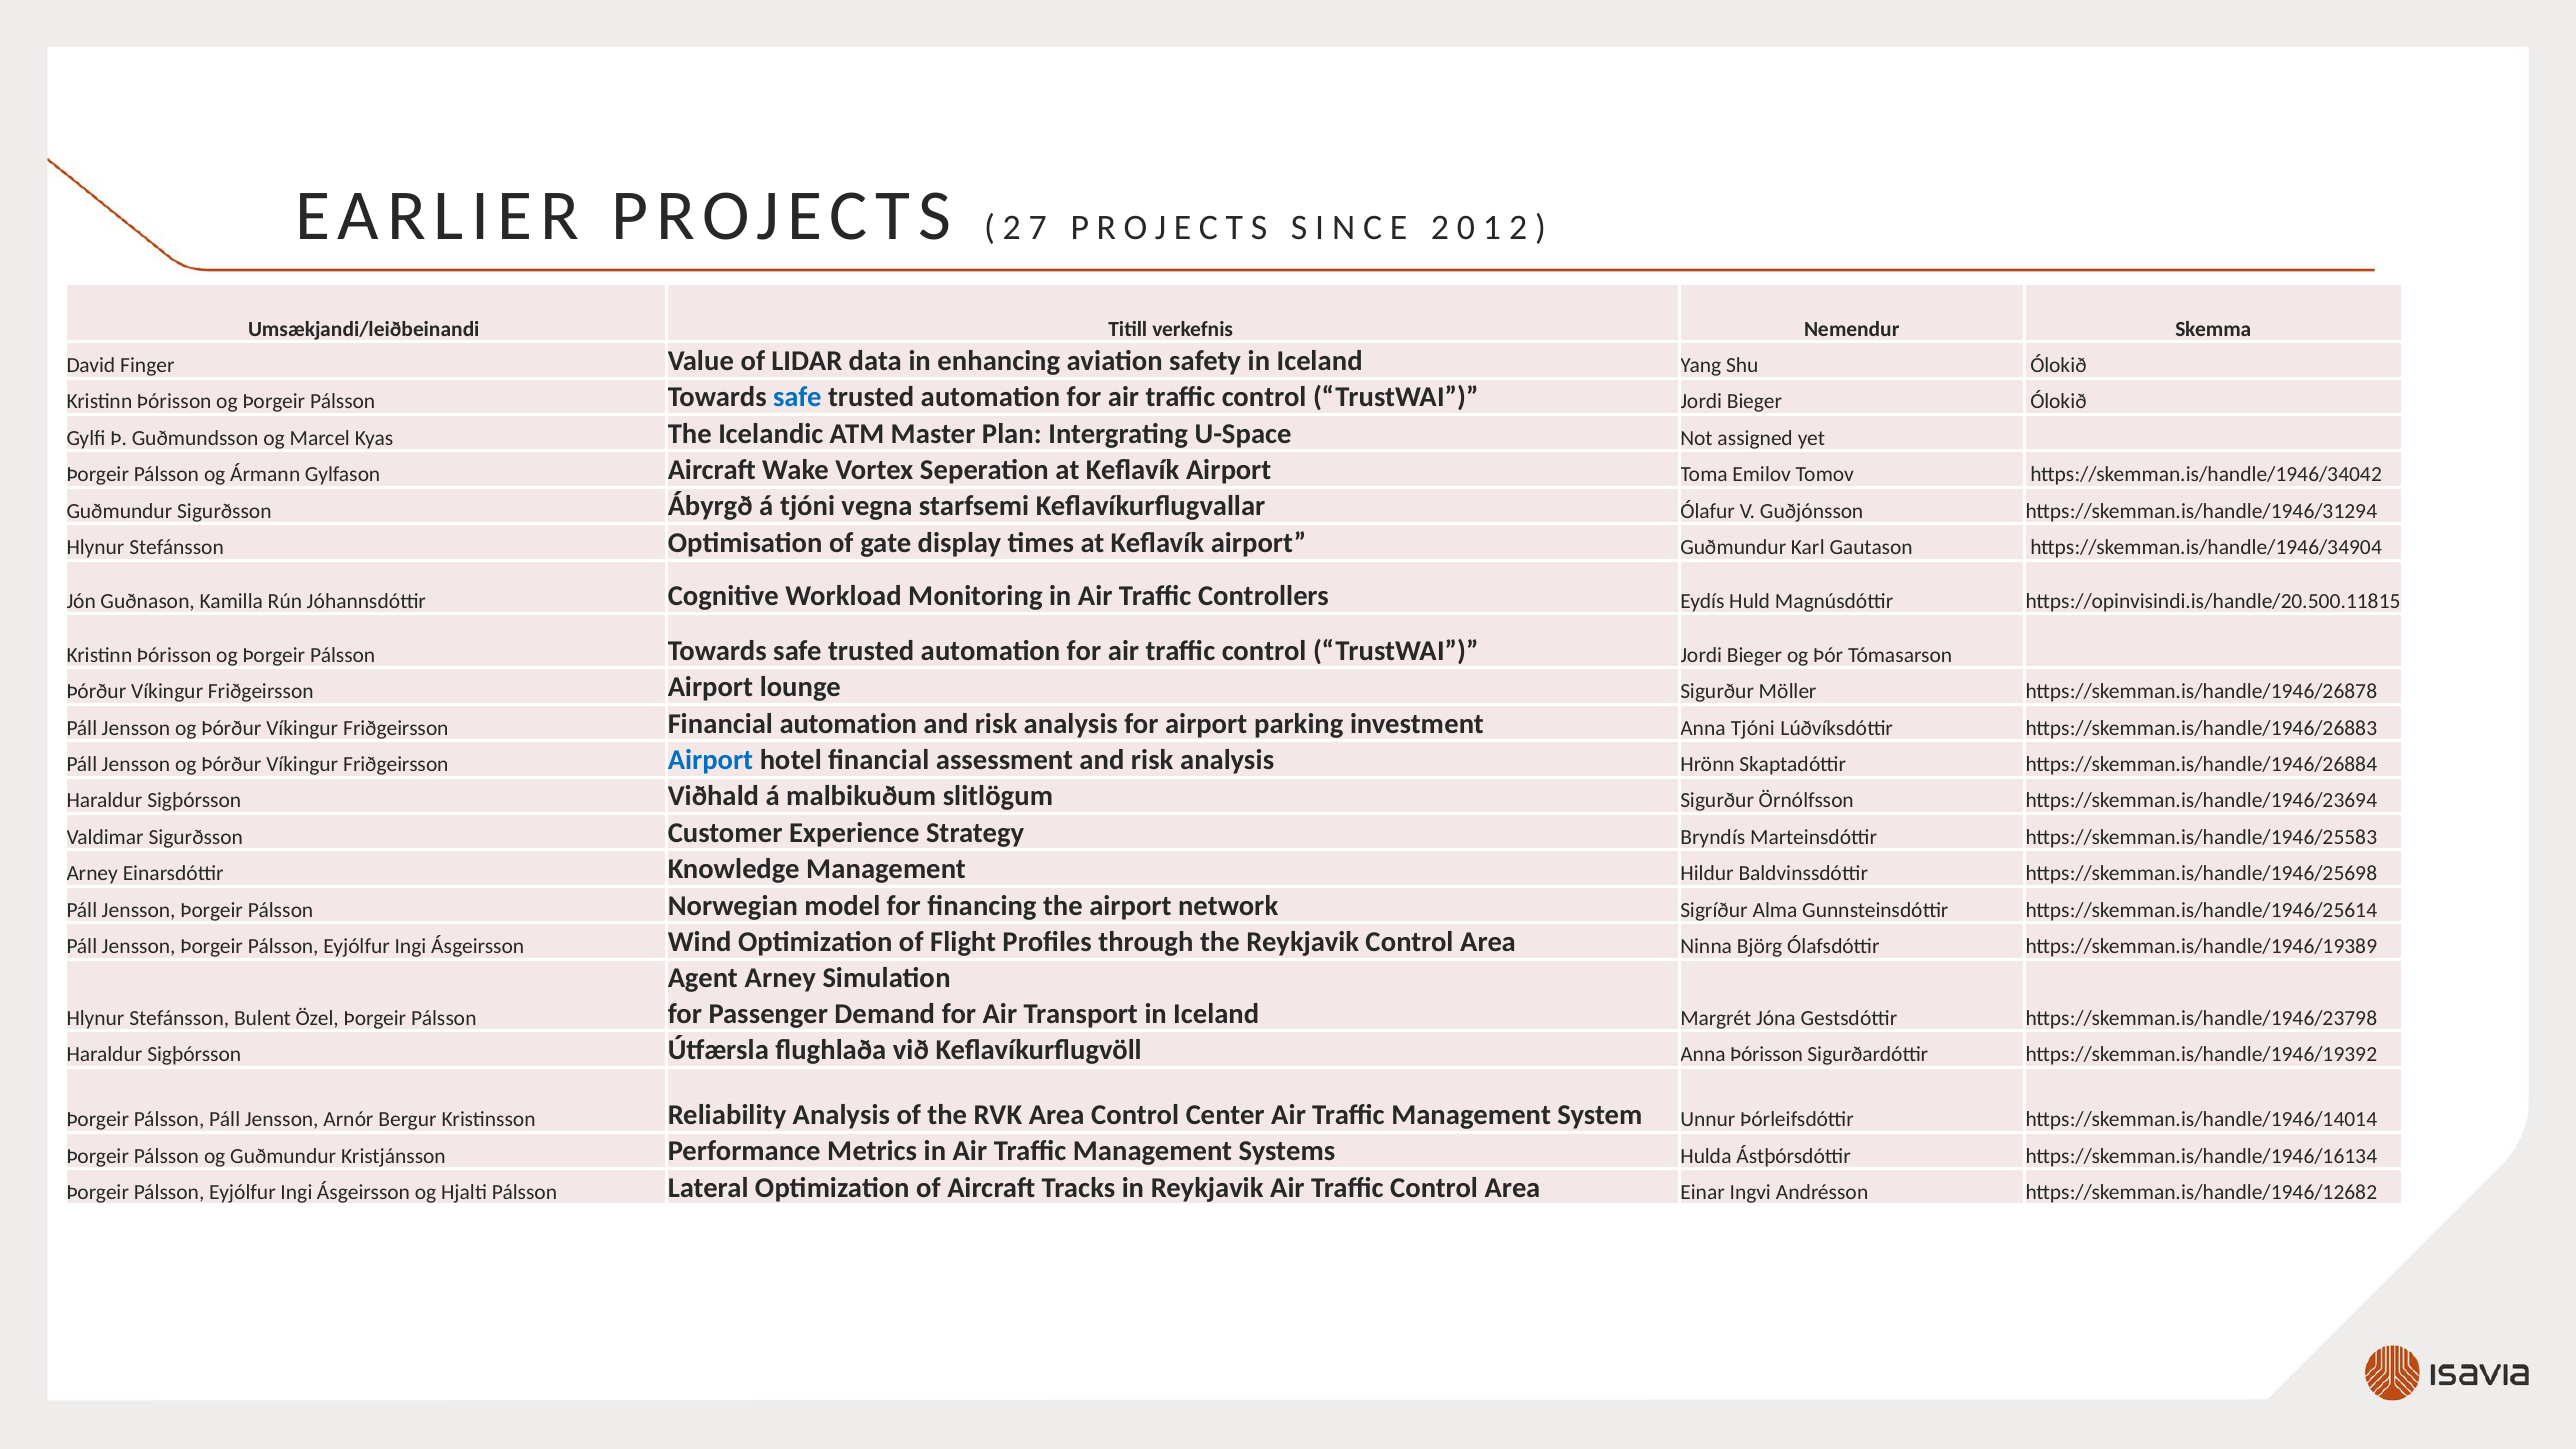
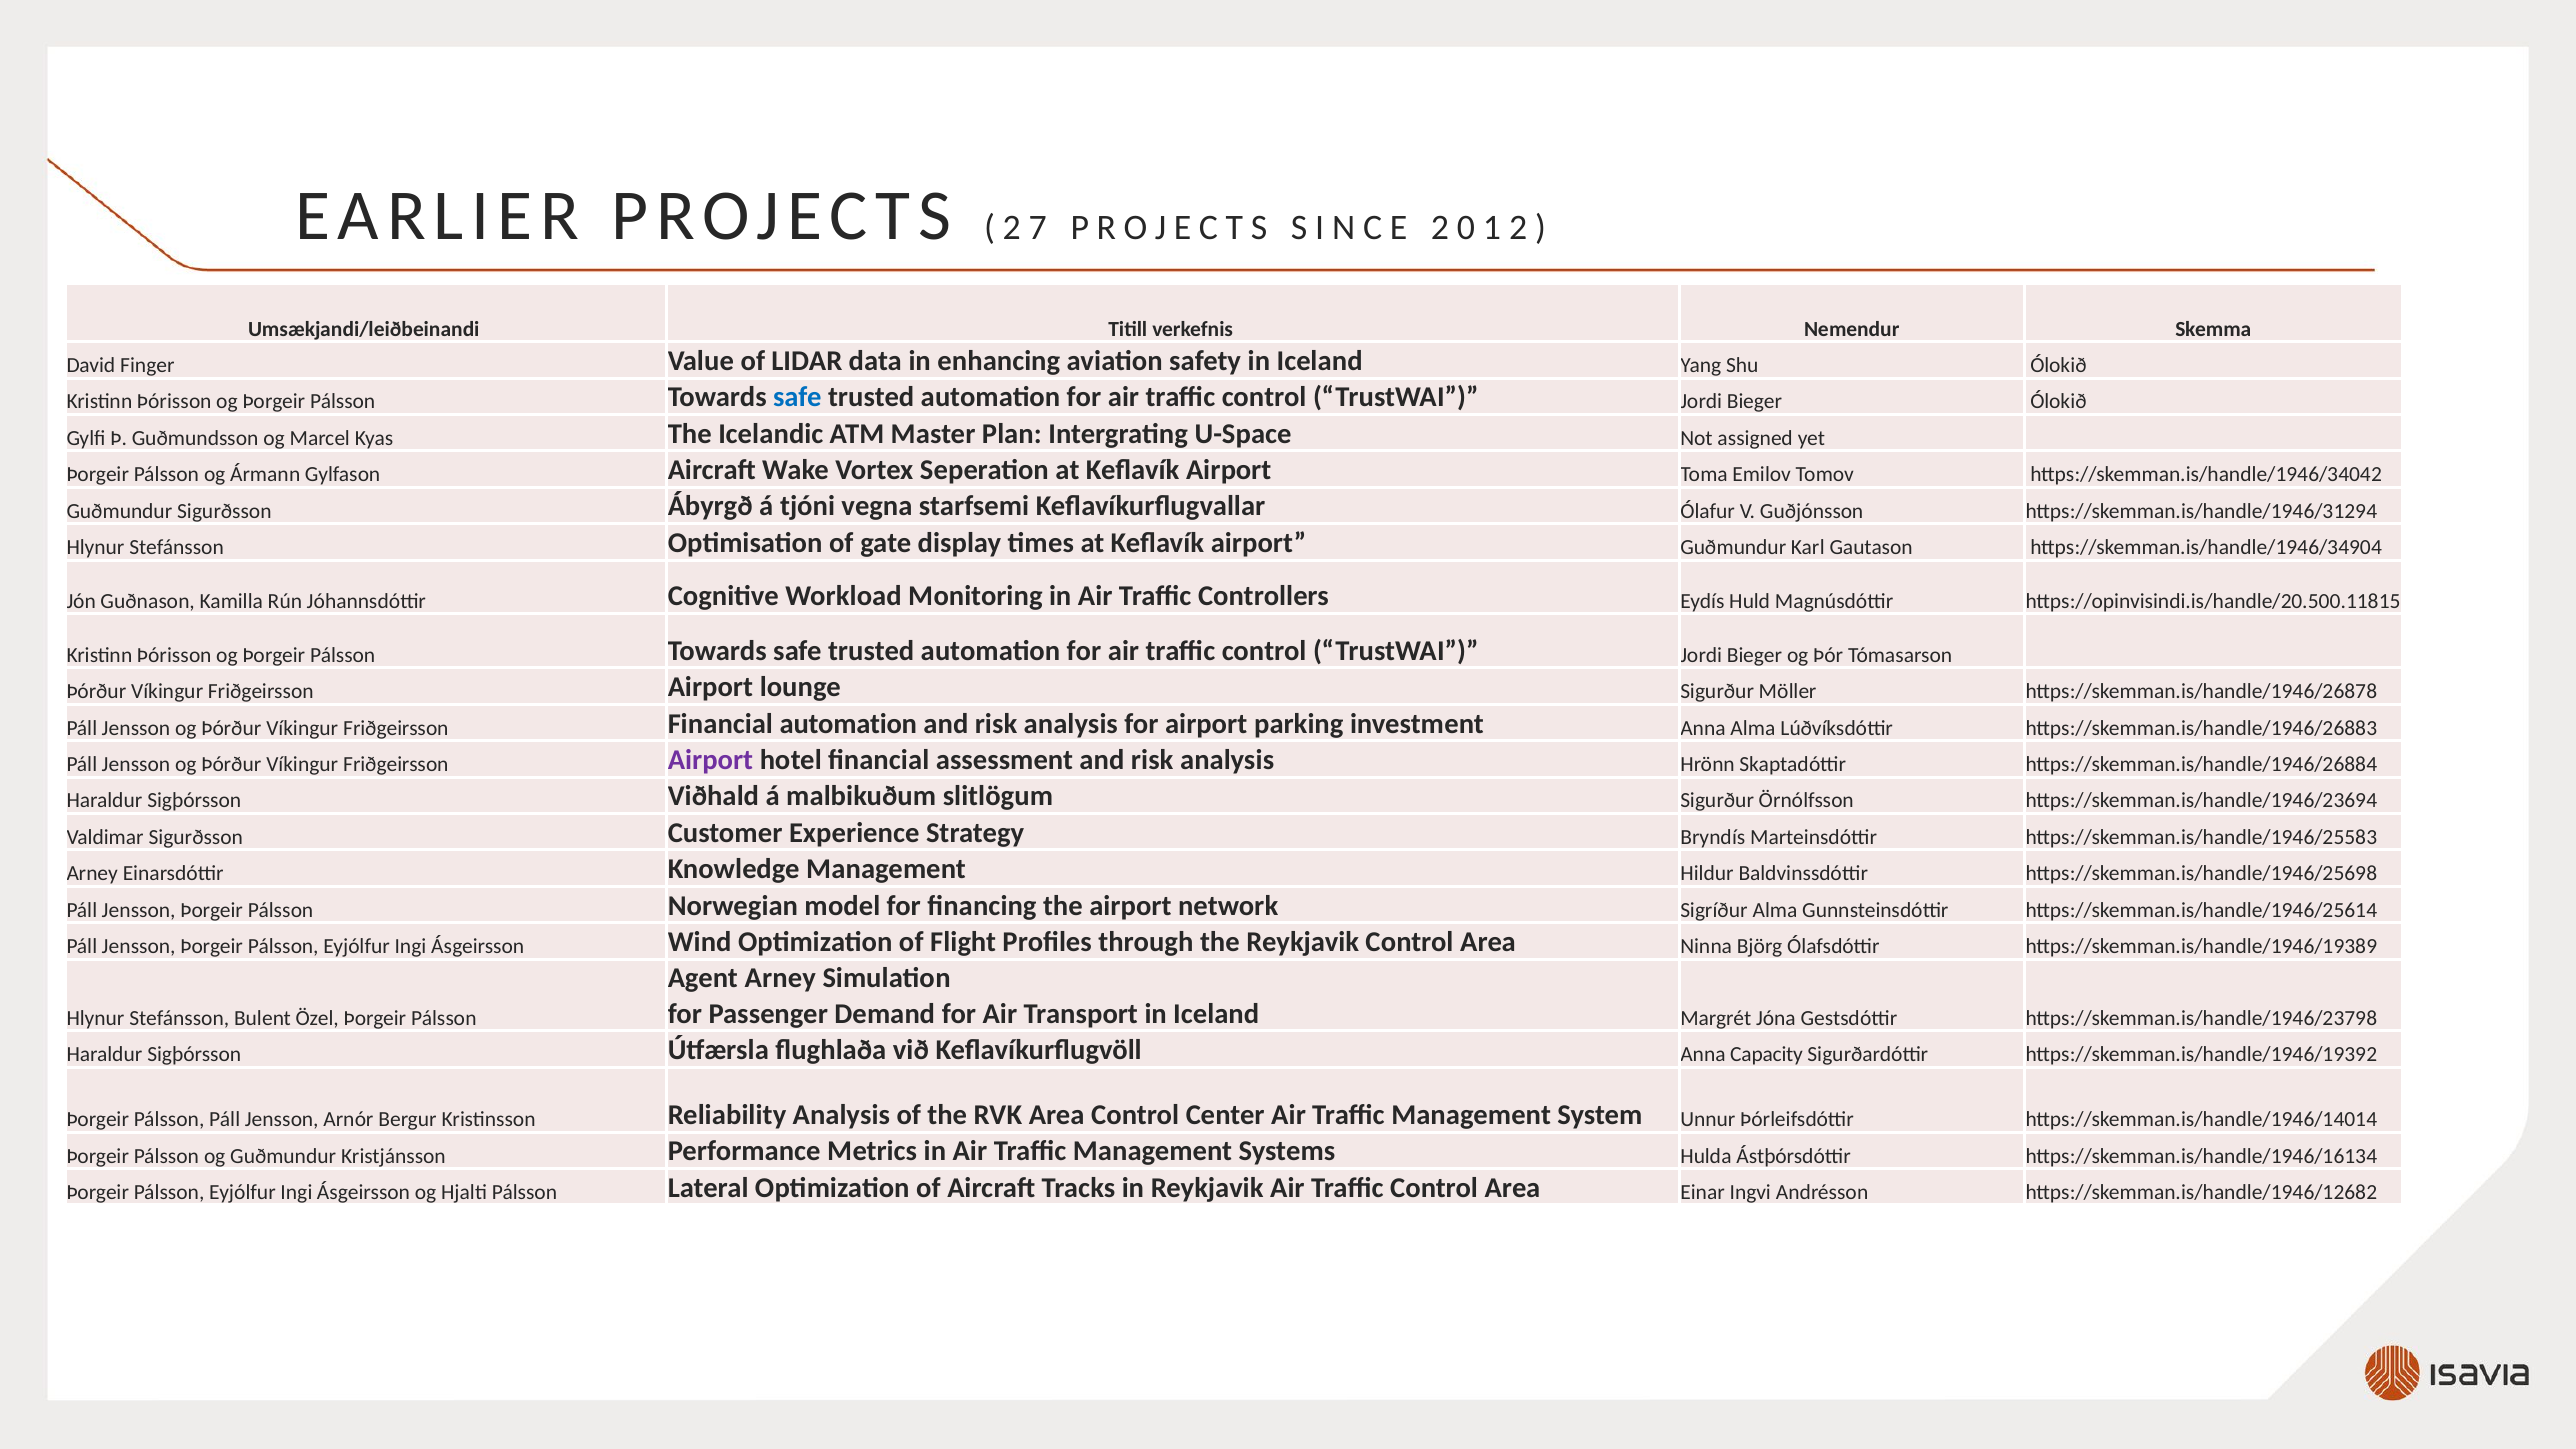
Anna Tjóni: Tjóni -> Alma (1753, 728)
Airport colour: blue -> purple (710, 760)
Anna Þórisson: Þórisson -> Capacity (1767, 1055)
